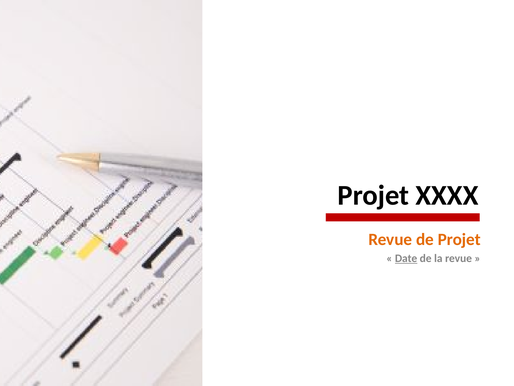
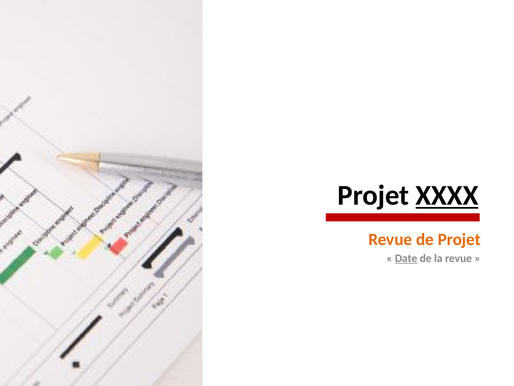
XXXX underline: none -> present (447, 195)
